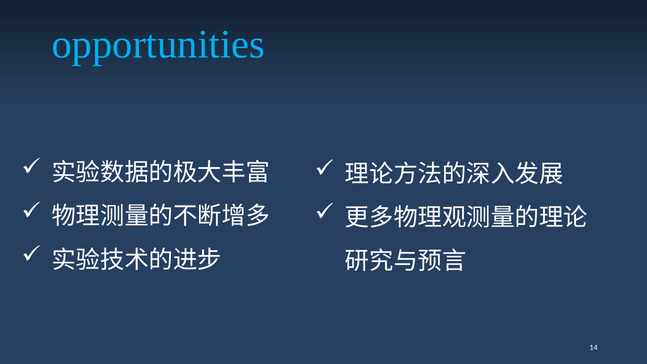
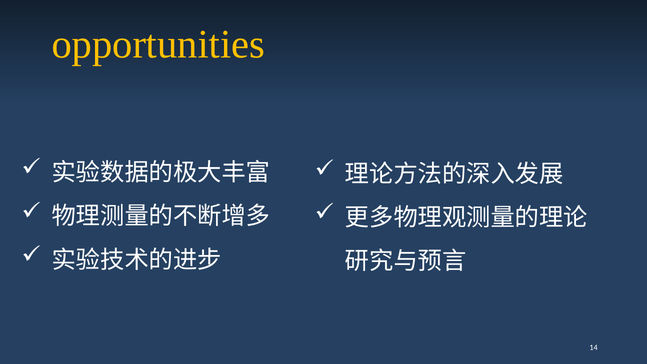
opportunities colour: light blue -> yellow (158, 44)
